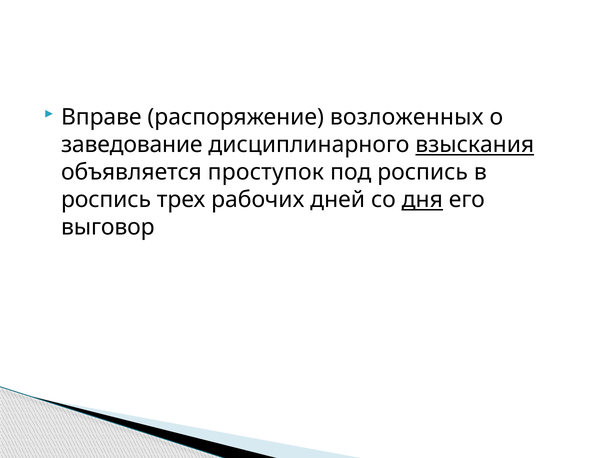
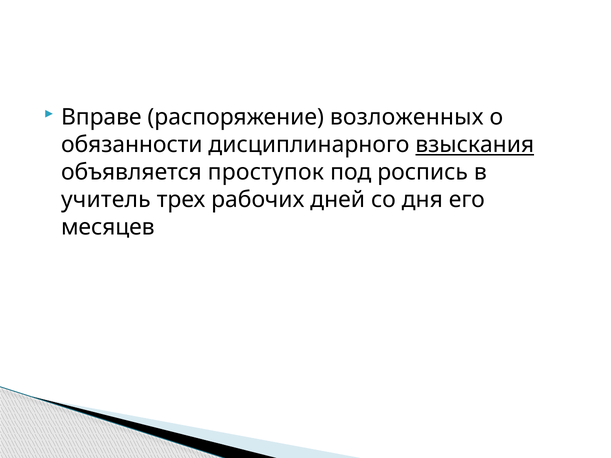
заведование: заведование -> обязанности (132, 145)
роспись: роспись -> учитель (106, 200)
дня underline: present -> none (422, 200)
выговор: выговор -> месяцев (108, 227)
